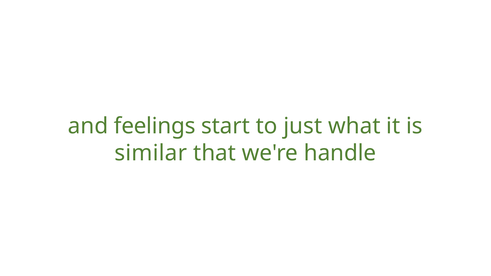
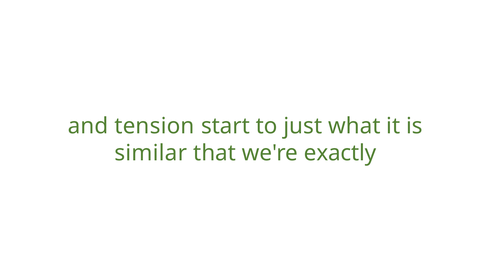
feelings: feelings -> tension (154, 126)
handle: handle -> exactly (340, 153)
